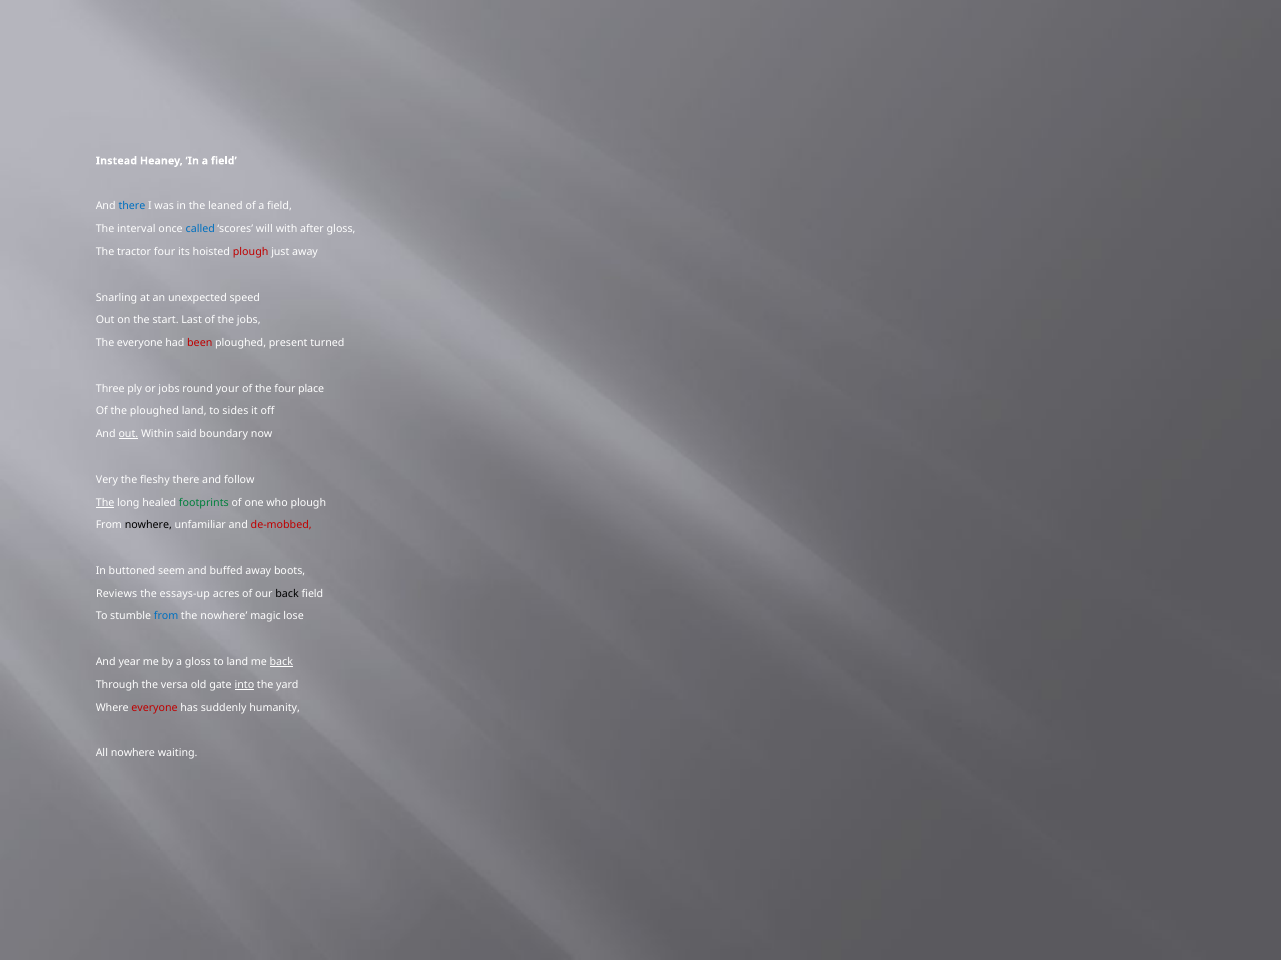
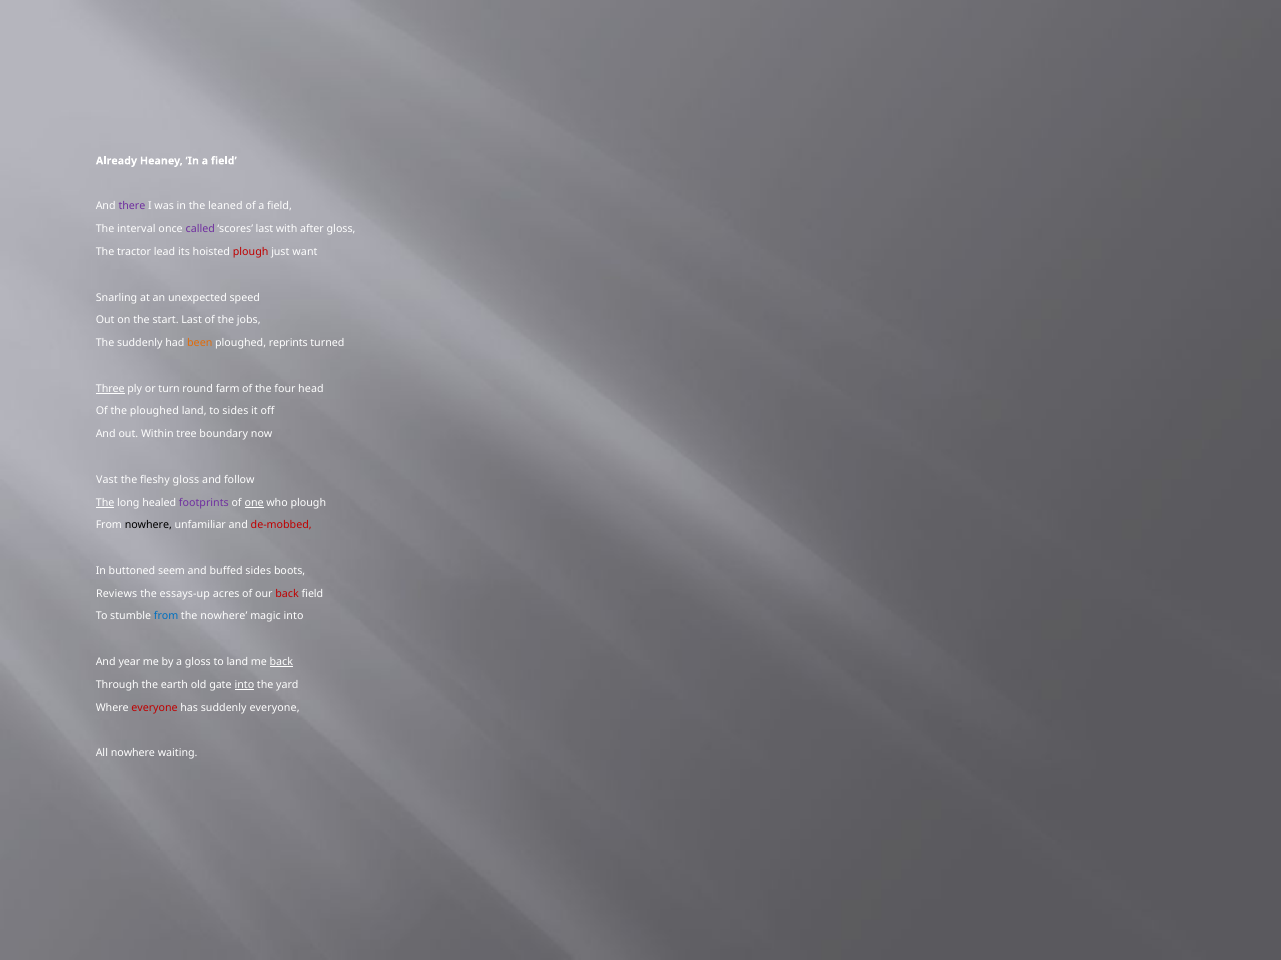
Instead: Instead -> Already (116, 161)
there colour: blue -> purple (132, 207)
called colour: blue -> purple (200, 229)
scores will: will -> last (264, 229)
tractor four: four -> lead (165, 252)
just away: away -> want (305, 252)
The everyone: everyone -> suddenly (140, 343)
been colour: red -> orange (200, 343)
present: present -> reprints (288, 343)
Three underline: none -> present (110, 389)
or jobs: jobs -> turn (169, 389)
your: your -> farm (228, 389)
place: place -> head (311, 389)
out underline: present -> none (128, 434)
said: said -> tree (187, 434)
Very: Very -> Vast (107, 480)
fleshy there: there -> gloss (186, 480)
footprints colour: green -> purple (204, 503)
one underline: none -> present (254, 503)
buffed away: away -> sides (258, 571)
back colour: black -> red (287, 594)
magic lose: lose -> into (294, 617)
versa: versa -> earth (174, 685)
suddenly humanity: humanity -> everyone (275, 708)
